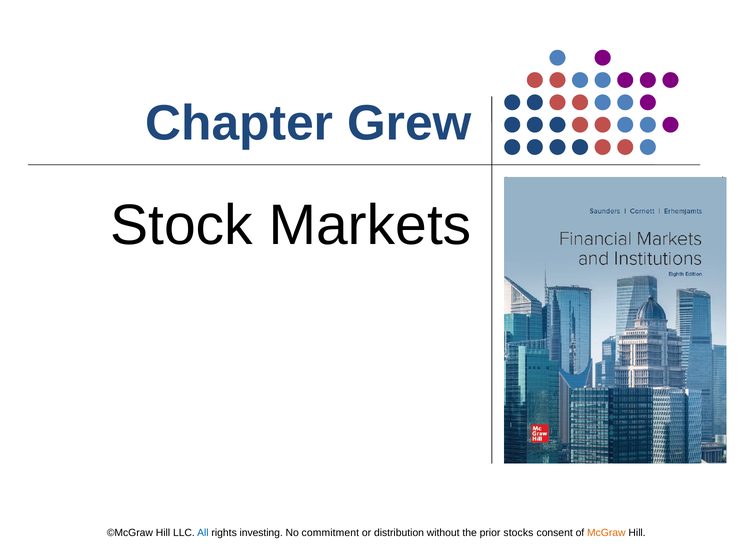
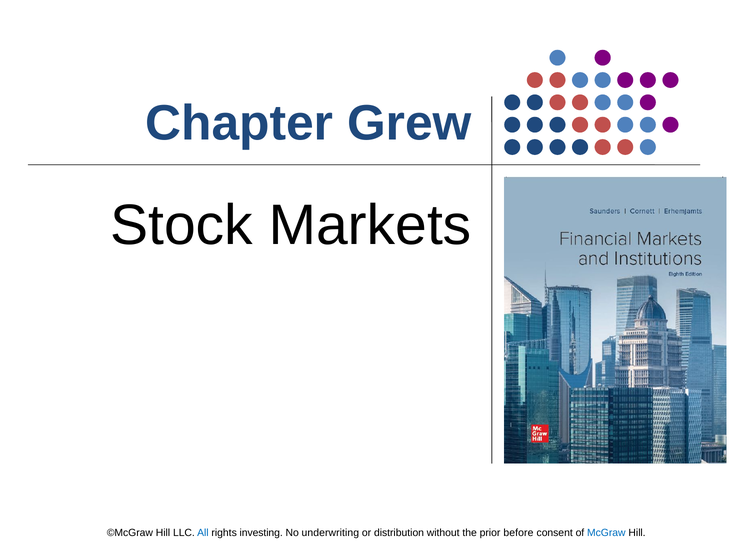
commitment: commitment -> underwriting (330, 533)
stocks: stocks -> before (518, 533)
McGraw colour: orange -> blue (606, 533)
